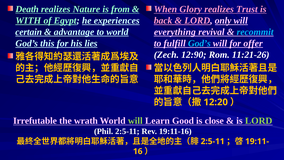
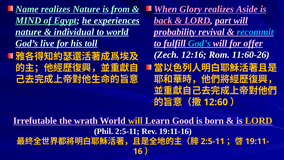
Death: Death -> Name (27, 9)
Trust: Trust -> Aside (247, 9)
WITH: WITH -> MIND (28, 21)
only: only -> part (223, 21)
certain: certain -> nature (29, 32)
advantage: advantage -> individual (74, 32)
everything: everything -> probability (175, 32)
this: this -> live (47, 43)
lies: lies -> toll (91, 43)
12:90: 12:90 -> 12:16 (194, 55)
11:21-26: 11:21-26 -> 11:60-26 (251, 55)
12:20: 12:20 -> 12:60 (216, 102)
will colour: light green -> yellow (135, 121)
close: close -> born (214, 121)
LORD colour: light green -> yellow (259, 121)
